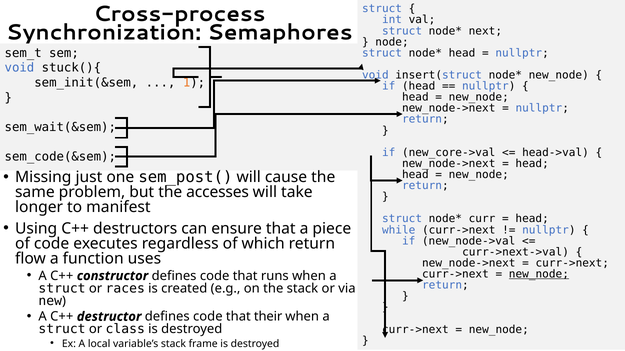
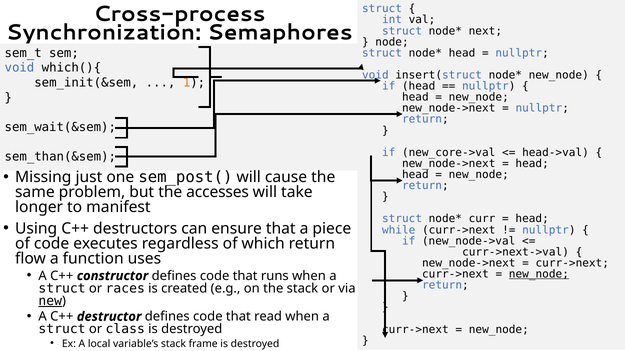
stuck(){: stuck(){ -> which(){ (71, 68)
sem_code(&sem: sem_code(&sem -> sem_than(&sem (60, 157)
new underline: none -> present (50, 301)
their: their -> read (268, 317)
